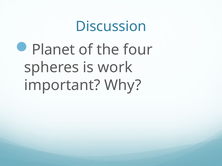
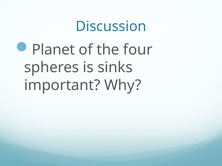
work: work -> sinks (115, 68)
